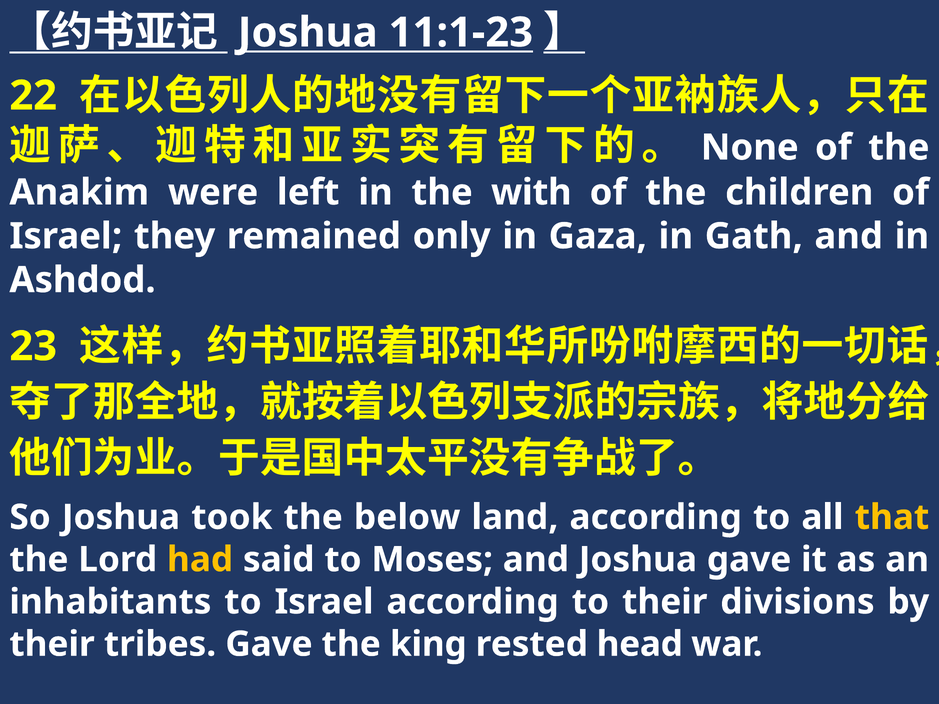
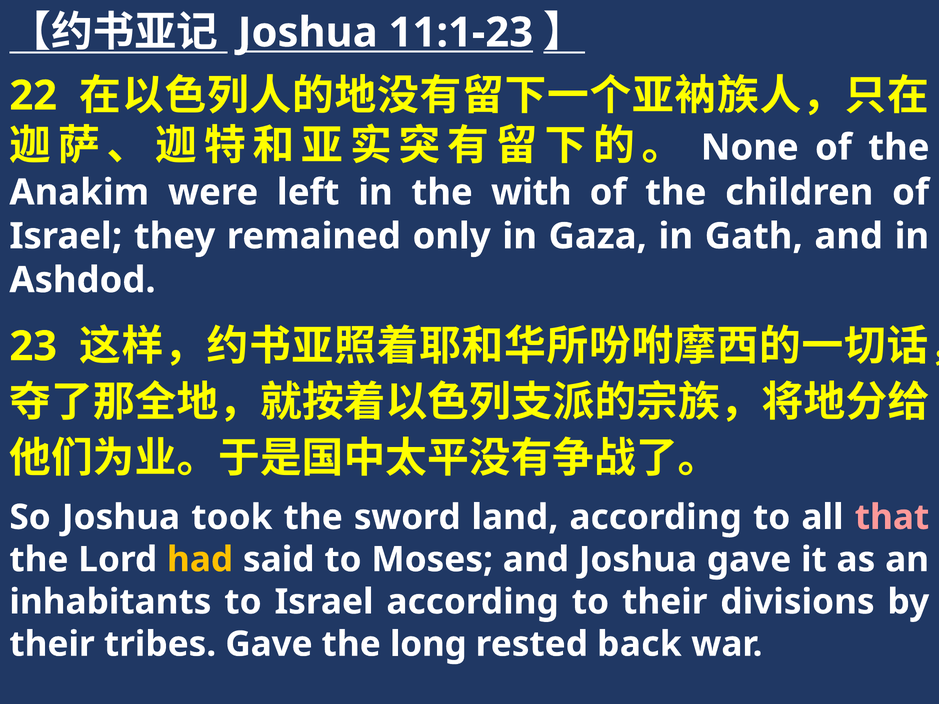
below: below -> sword (407, 518)
that colour: yellow -> pink (892, 518)
king: king -> long (428, 644)
head: head -> back (639, 644)
